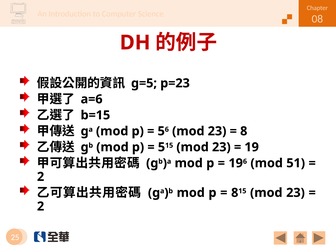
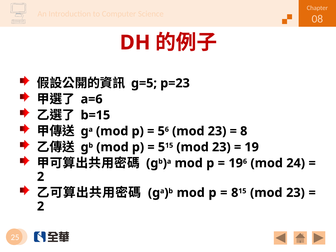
51: 51 -> 24 (296, 163)
